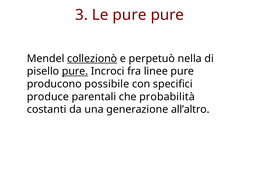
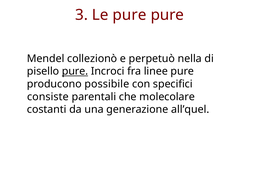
collezionò underline: present -> none (92, 59)
produce: produce -> consiste (48, 97)
probabilità: probabilità -> molecolare (167, 97)
all’altro: all’altro -> all’quel (190, 110)
